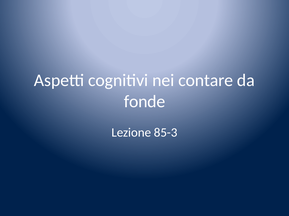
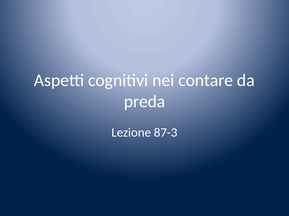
fonde: fonde -> preda (145, 102)
85-3: 85-3 -> 87-3 (166, 133)
